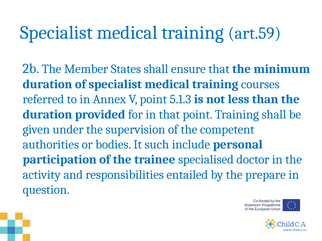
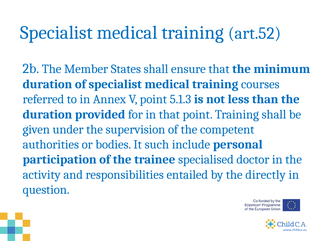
art.59: art.59 -> art.52 (255, 33)
prepare: prepare -> directly (265, 175)
